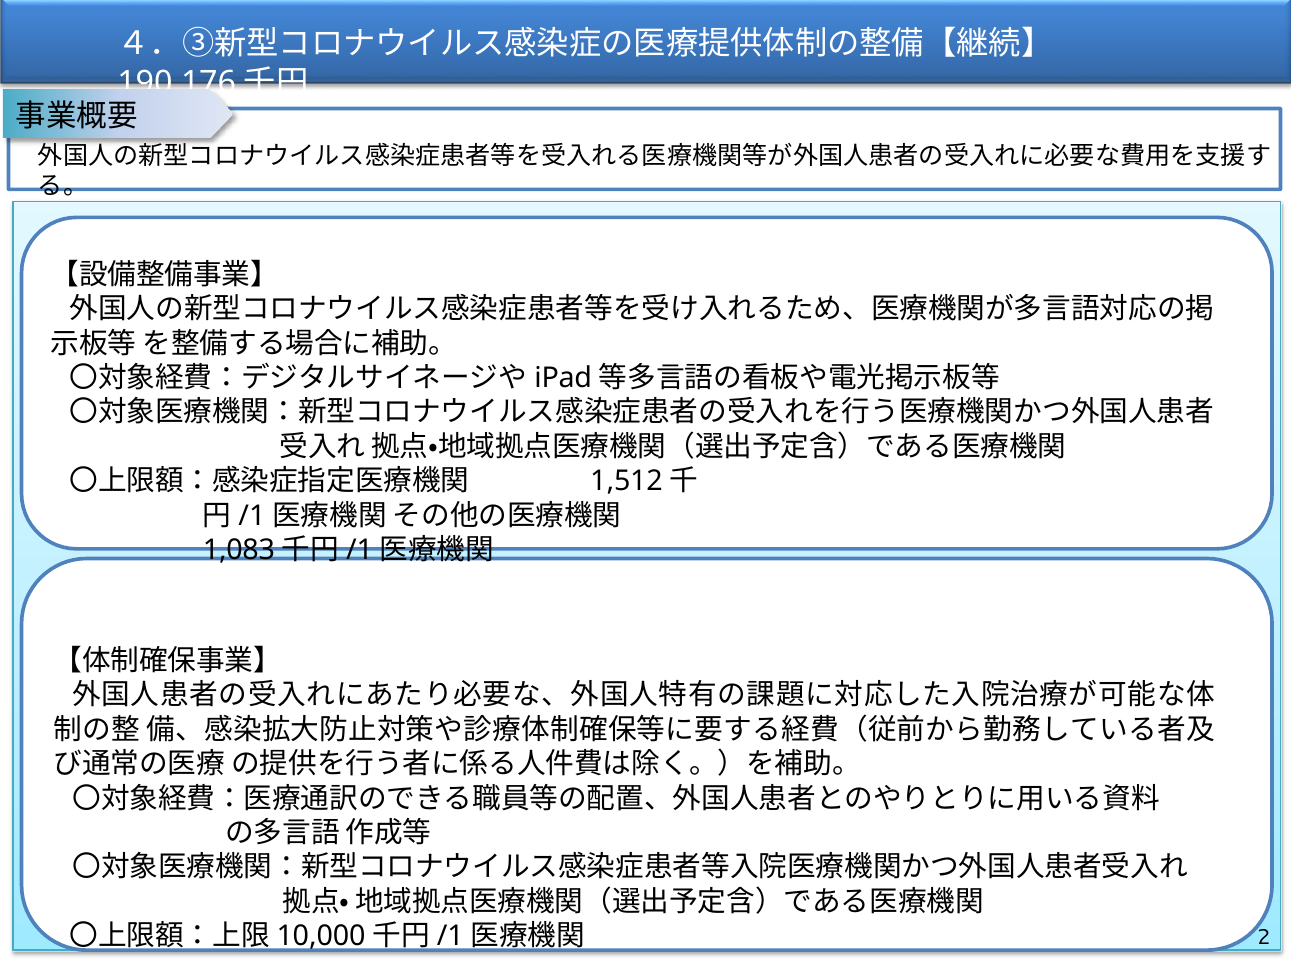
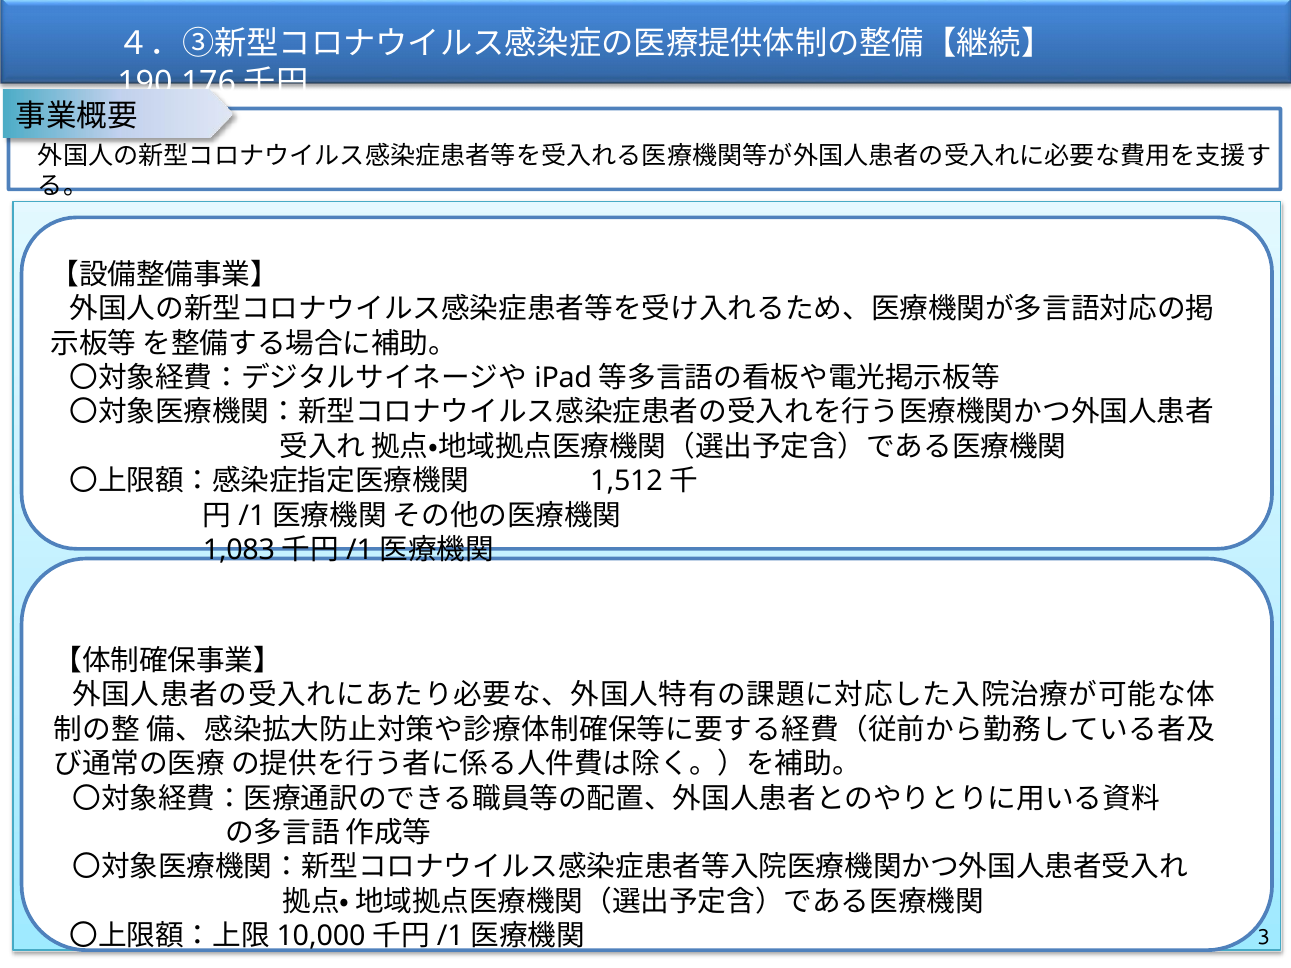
2: 2 -> 3 (1264, 938)
